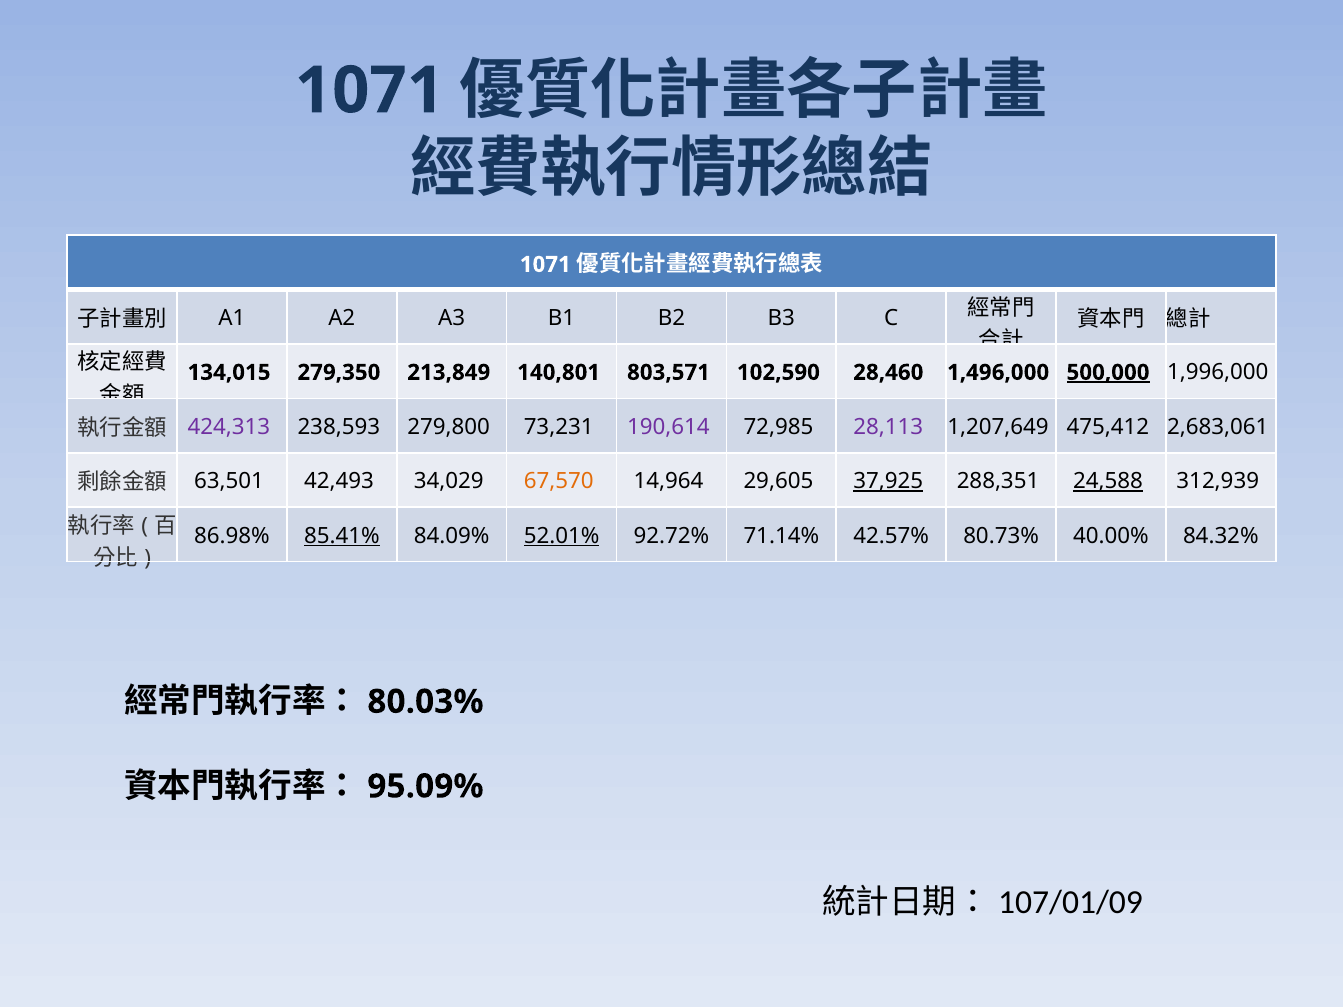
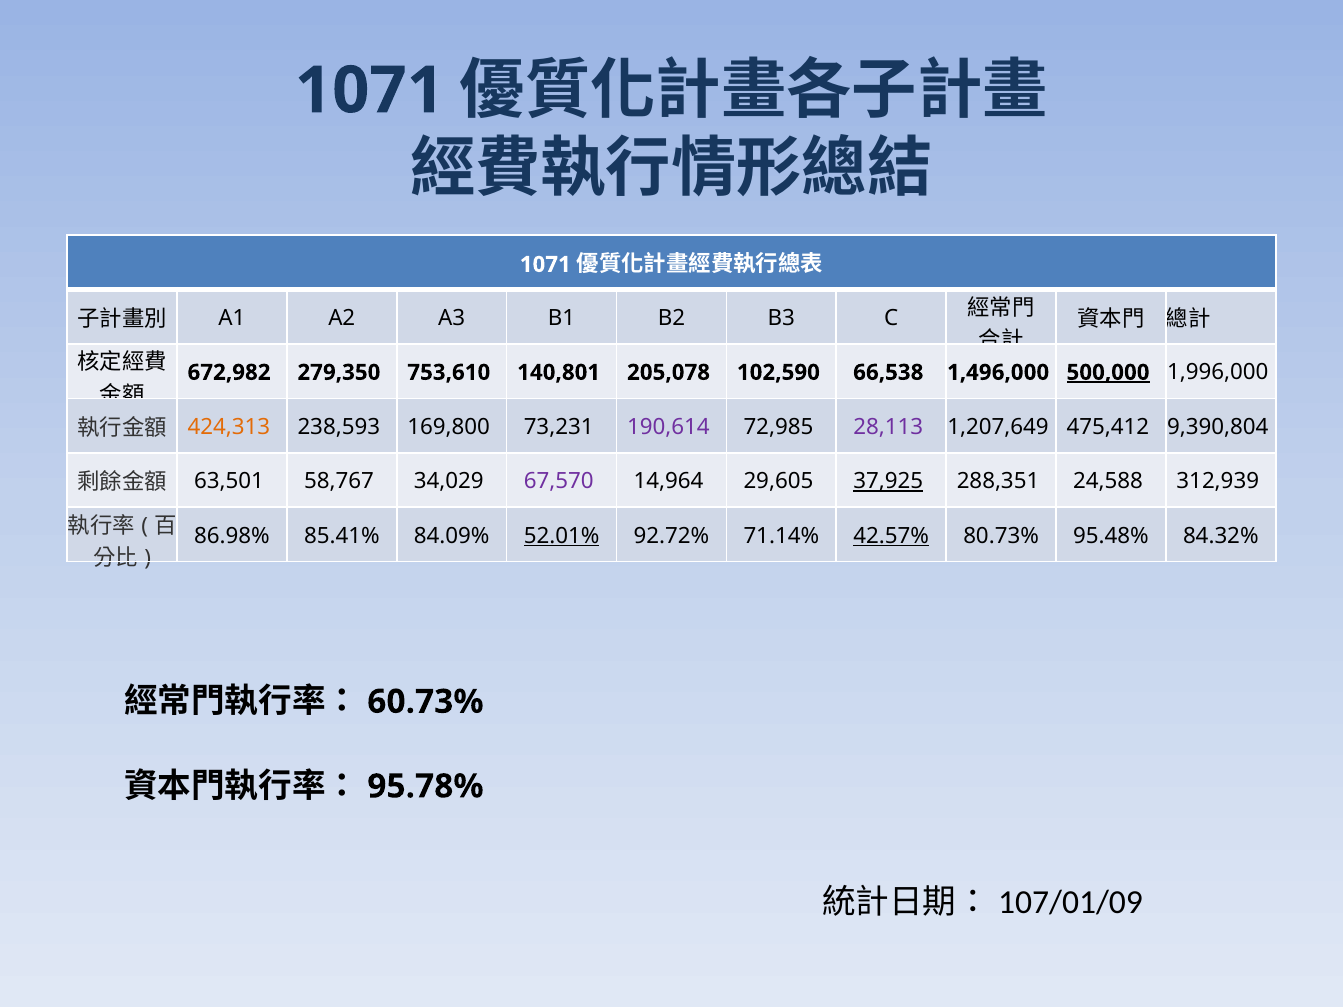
134,015: 134,015 -> 672,982 (229, 373)
213,849: 213,849 -> 753,610 (449, 373)
803,571: 803,571 -> 205,078 (669, 373)
28,460: 28,460 -> 66,538 (888, 373)
424,313 colour: purple -> orange (229, 427)
279,800: 279,800 -> 169,800 (449, 427)
2,683,061: 2,683,061 -> 9,390,804 (1218, 427)
42,493: 42,493 -> 58,767 (339, 481)
67,570 colour: orange -> purple (559, 481)
24,588 underline: present -> none (1108, 481)
85.41% underline: present -> none (342, 536)
42.57% underline: none -> present (891, 536)
40.00%: 40.00% -> 95.48% (1111, 536)
80.03%: 80.03% -> 60.73% (425, 702)
95.09%: 95.09% -> 95.78% (425, 787)
